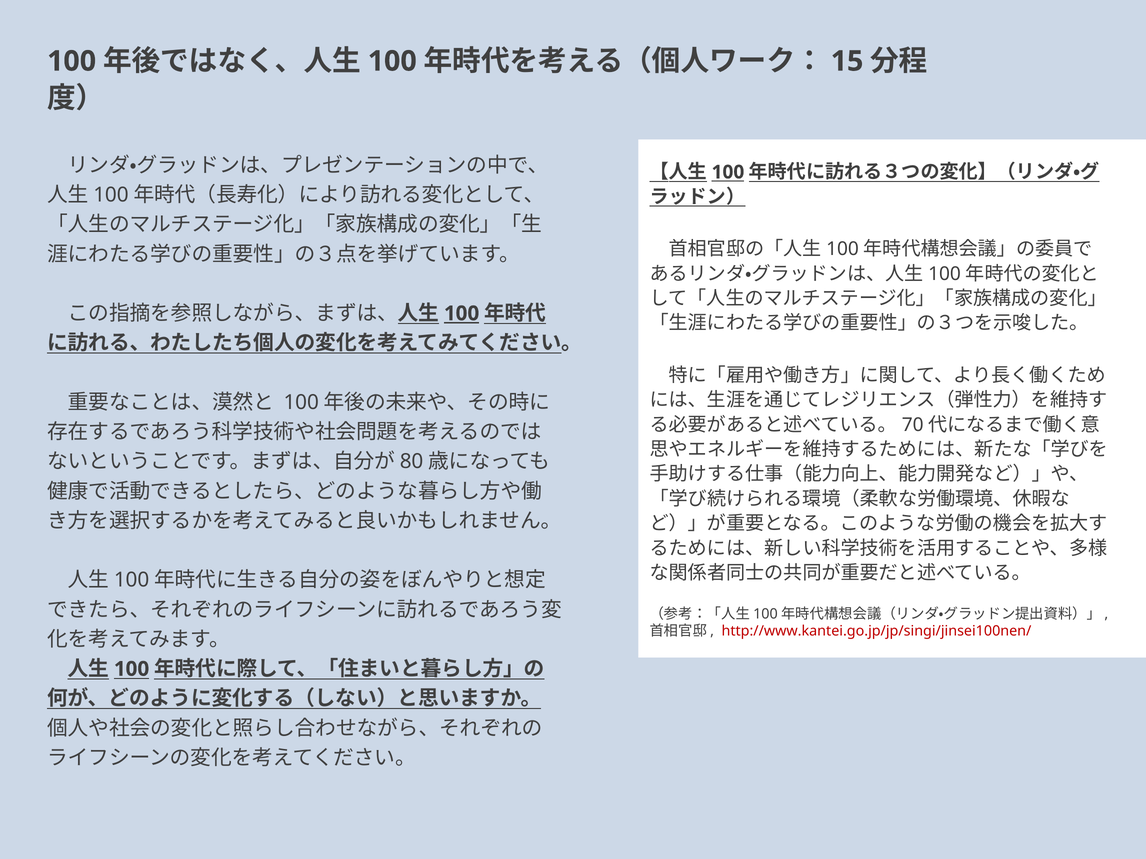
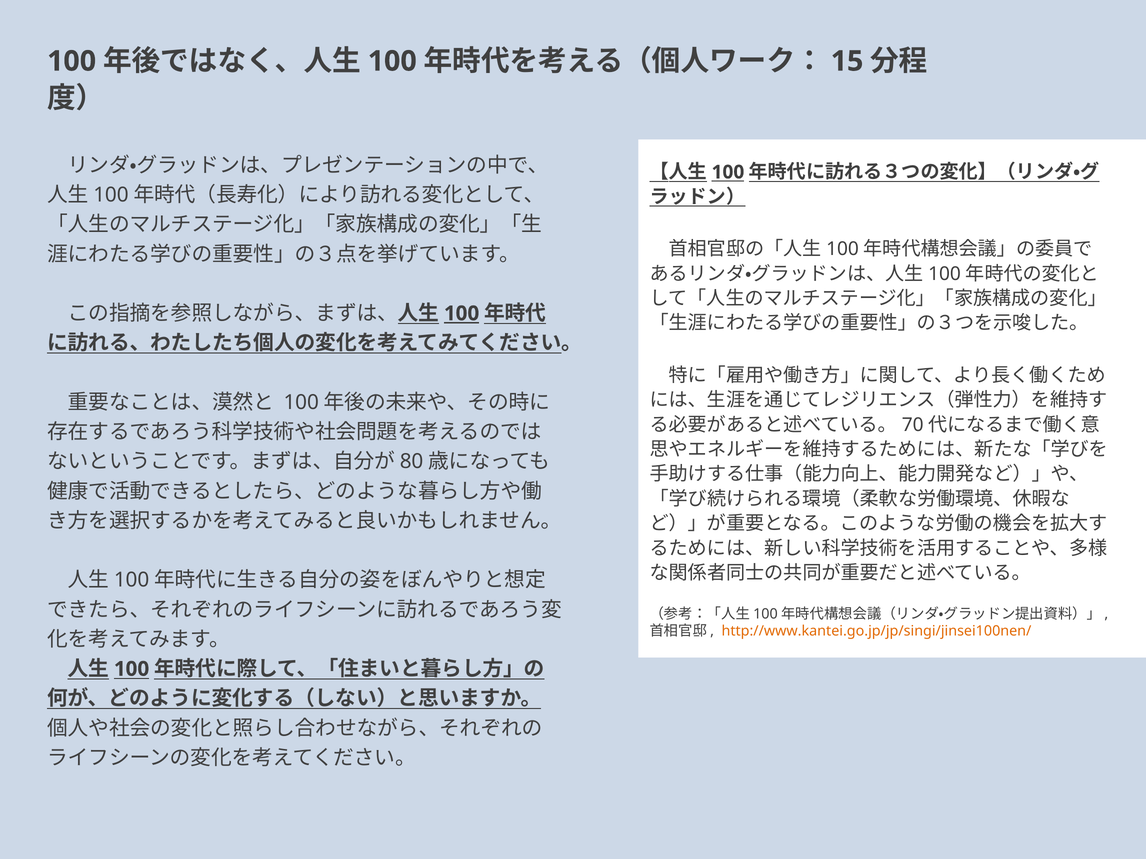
http://www.kantei.go.jp/jp/singi/jinsei100nen/ colour: red -> orange (876, 631)
